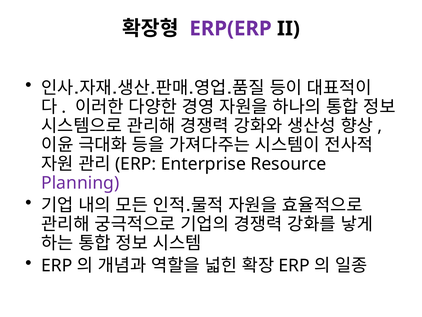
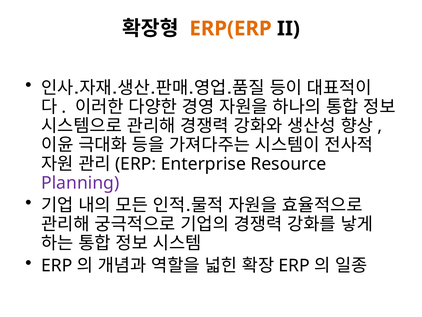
ERP(ERP colour: purple -> orange (230, 29)
